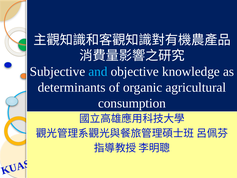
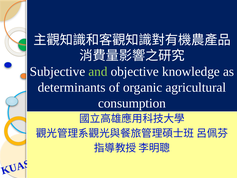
and colour: light blue -> light green (98, 72)
